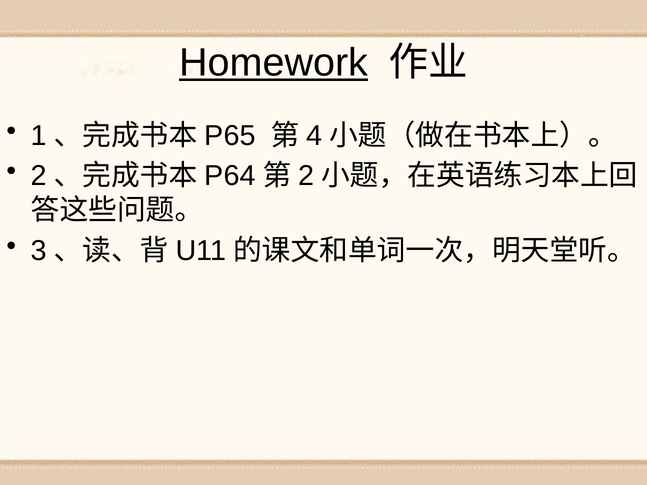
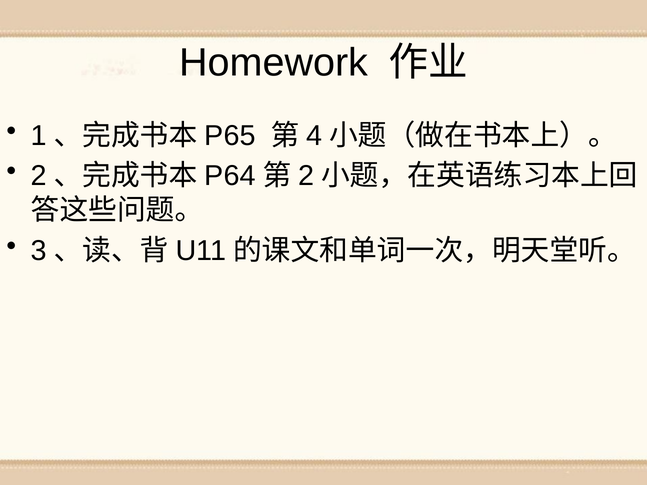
Homework underline: present -> none (274, 63)
